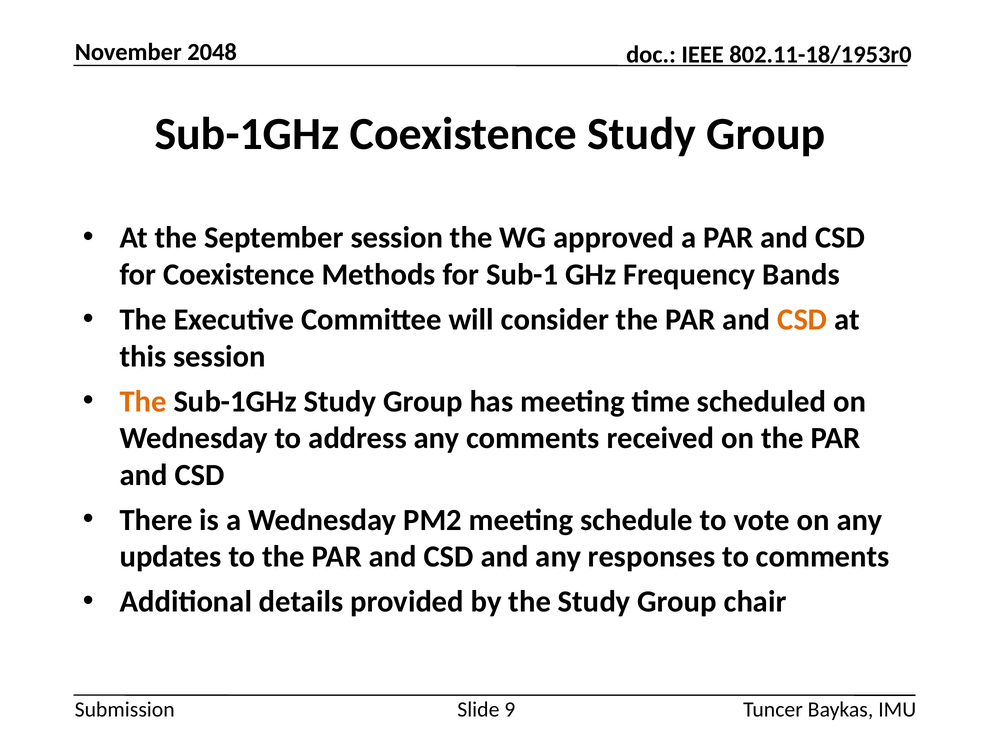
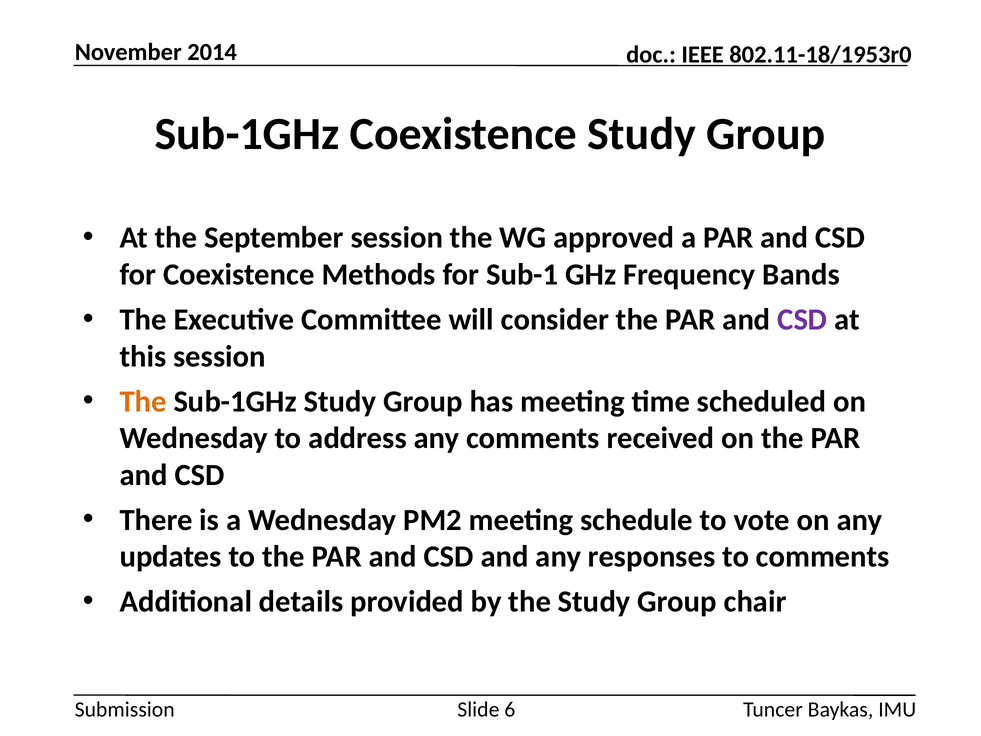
2048: 2048 -> 2014 (212, 52)
CSD colour: orange -> purple (802, 319)
9: 9 -> 6 (510, 709)
